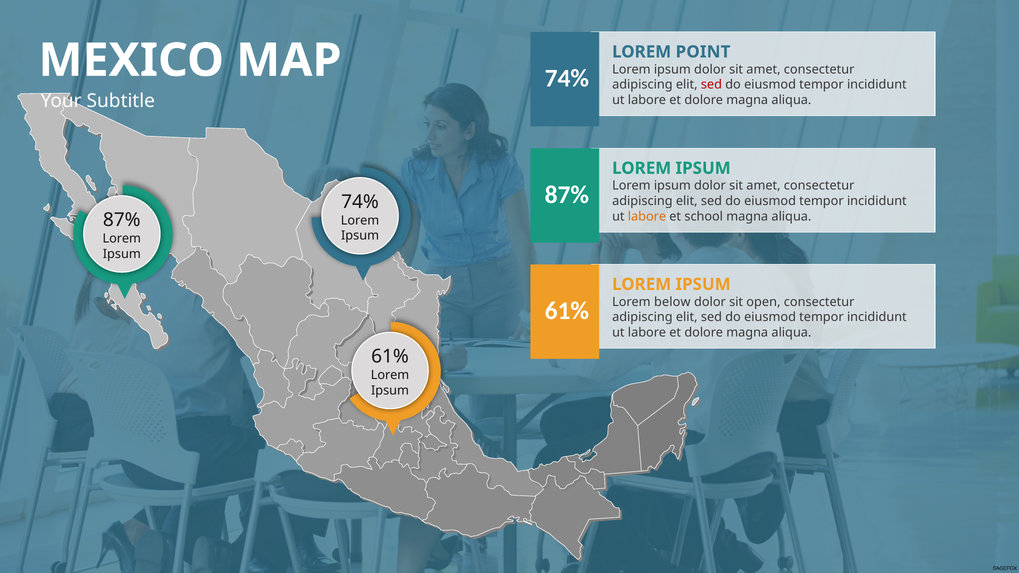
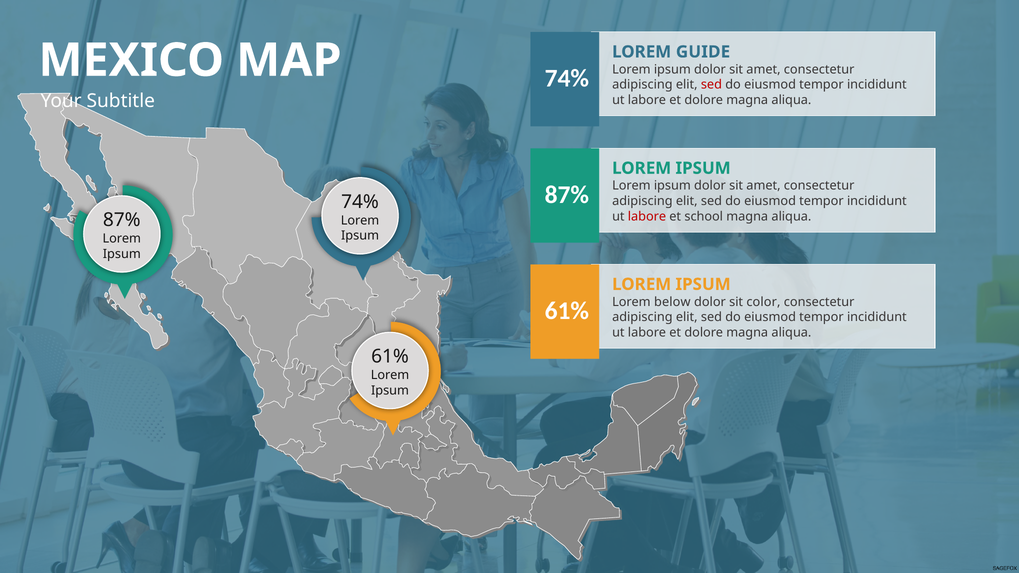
POINT: POINT -> GUIDE (703, 52)
labore colour: orange -> red (647, 216)
open: open -> color (763, 302)
